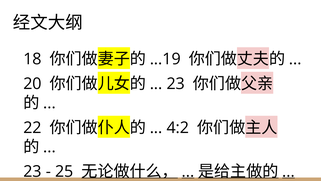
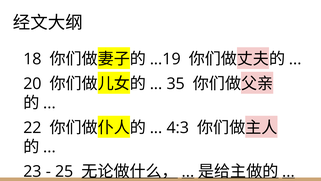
23: 23 -> 35 (176, 84)
4:2: 4:2 -> 4:3 (178, 127)
